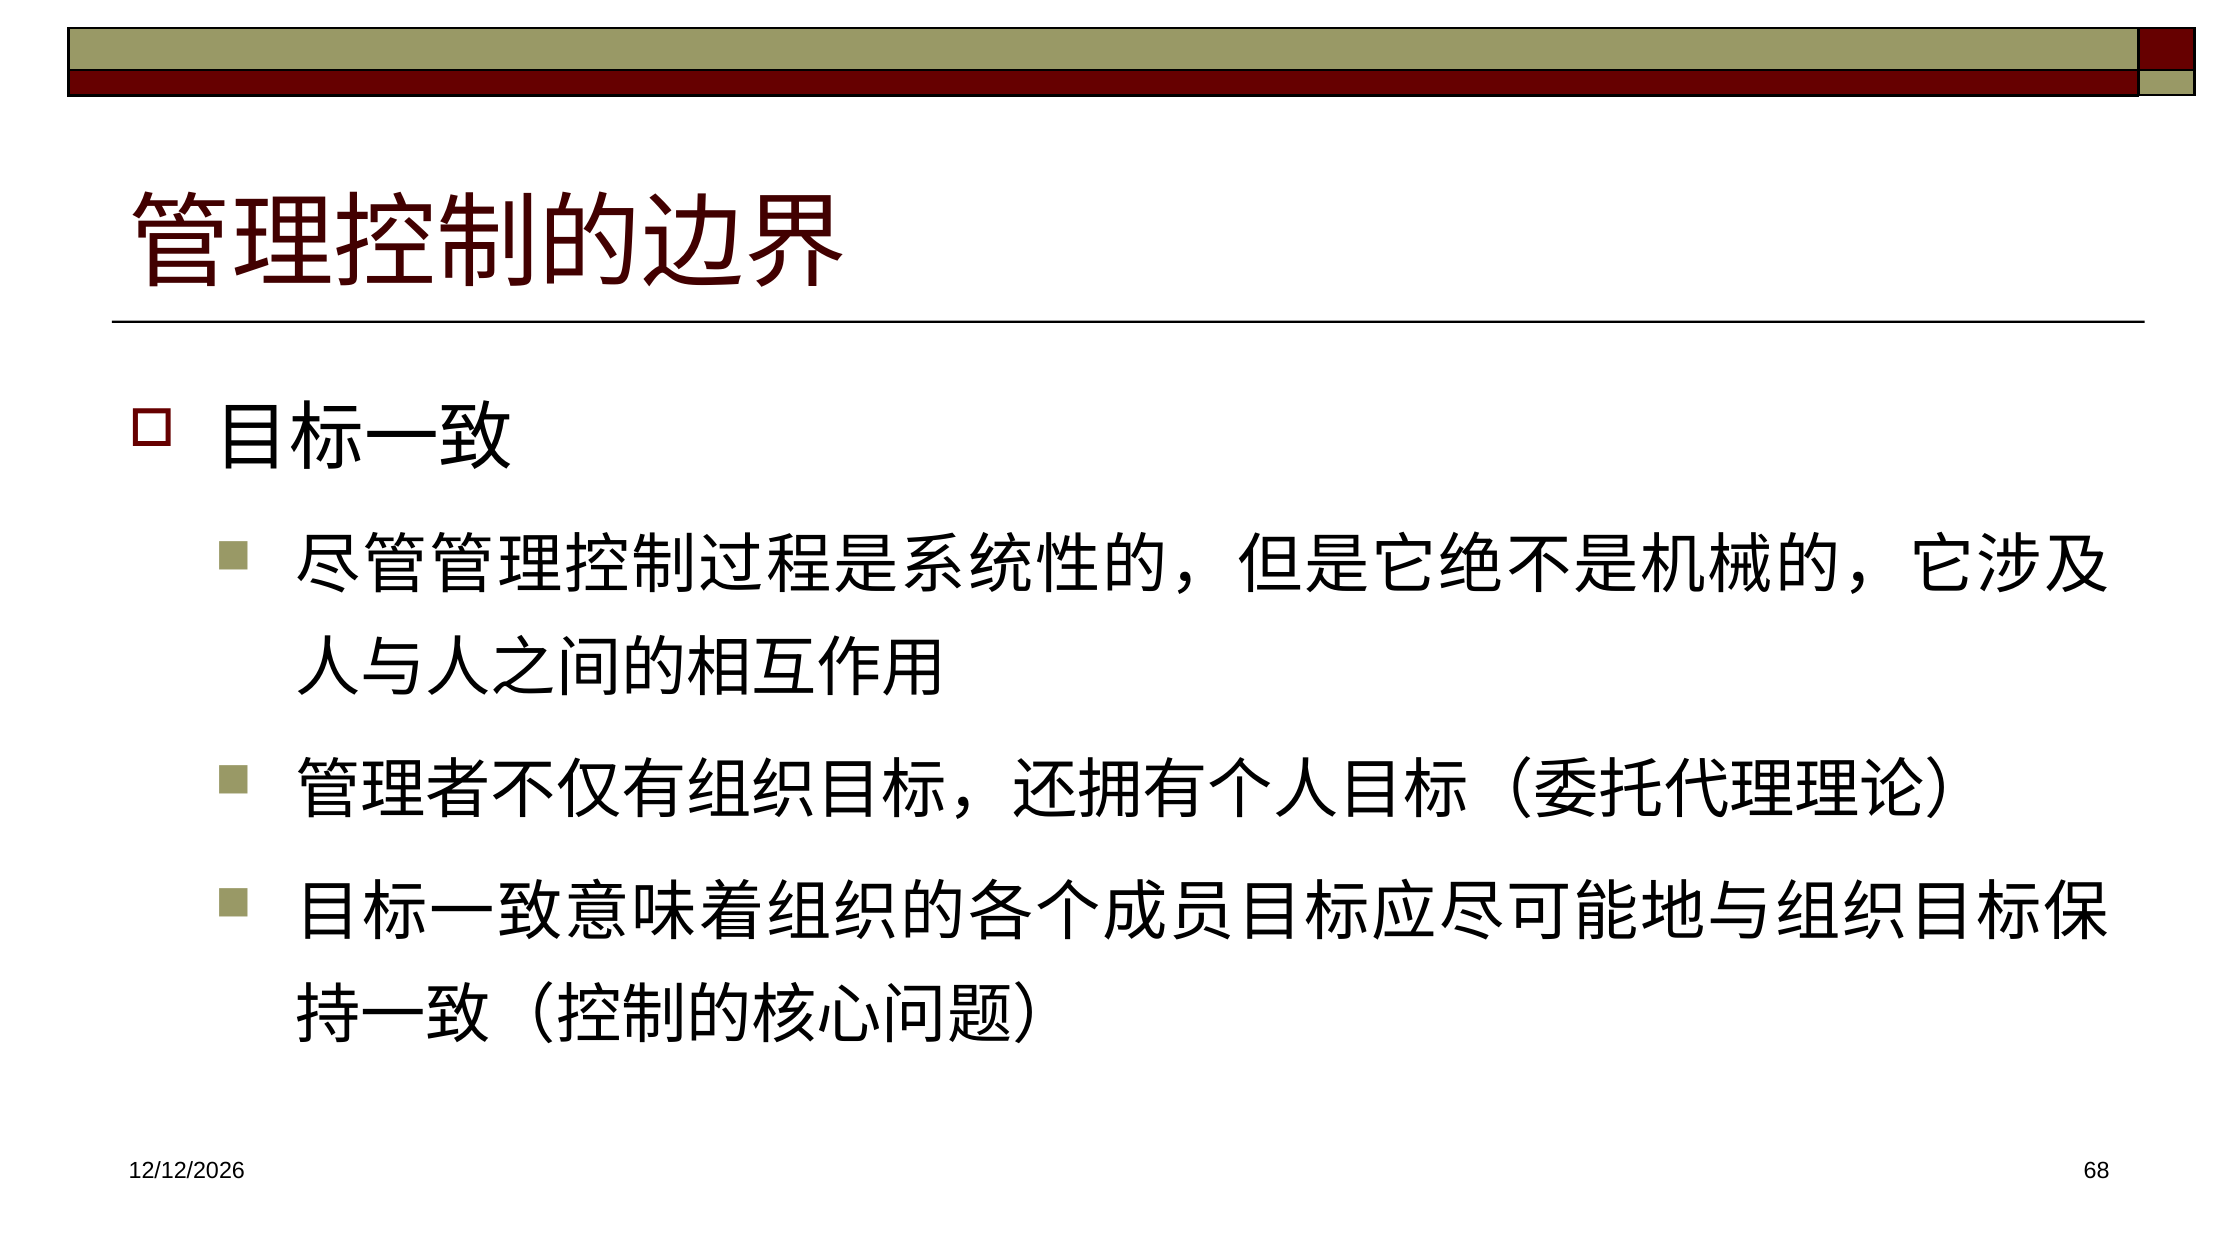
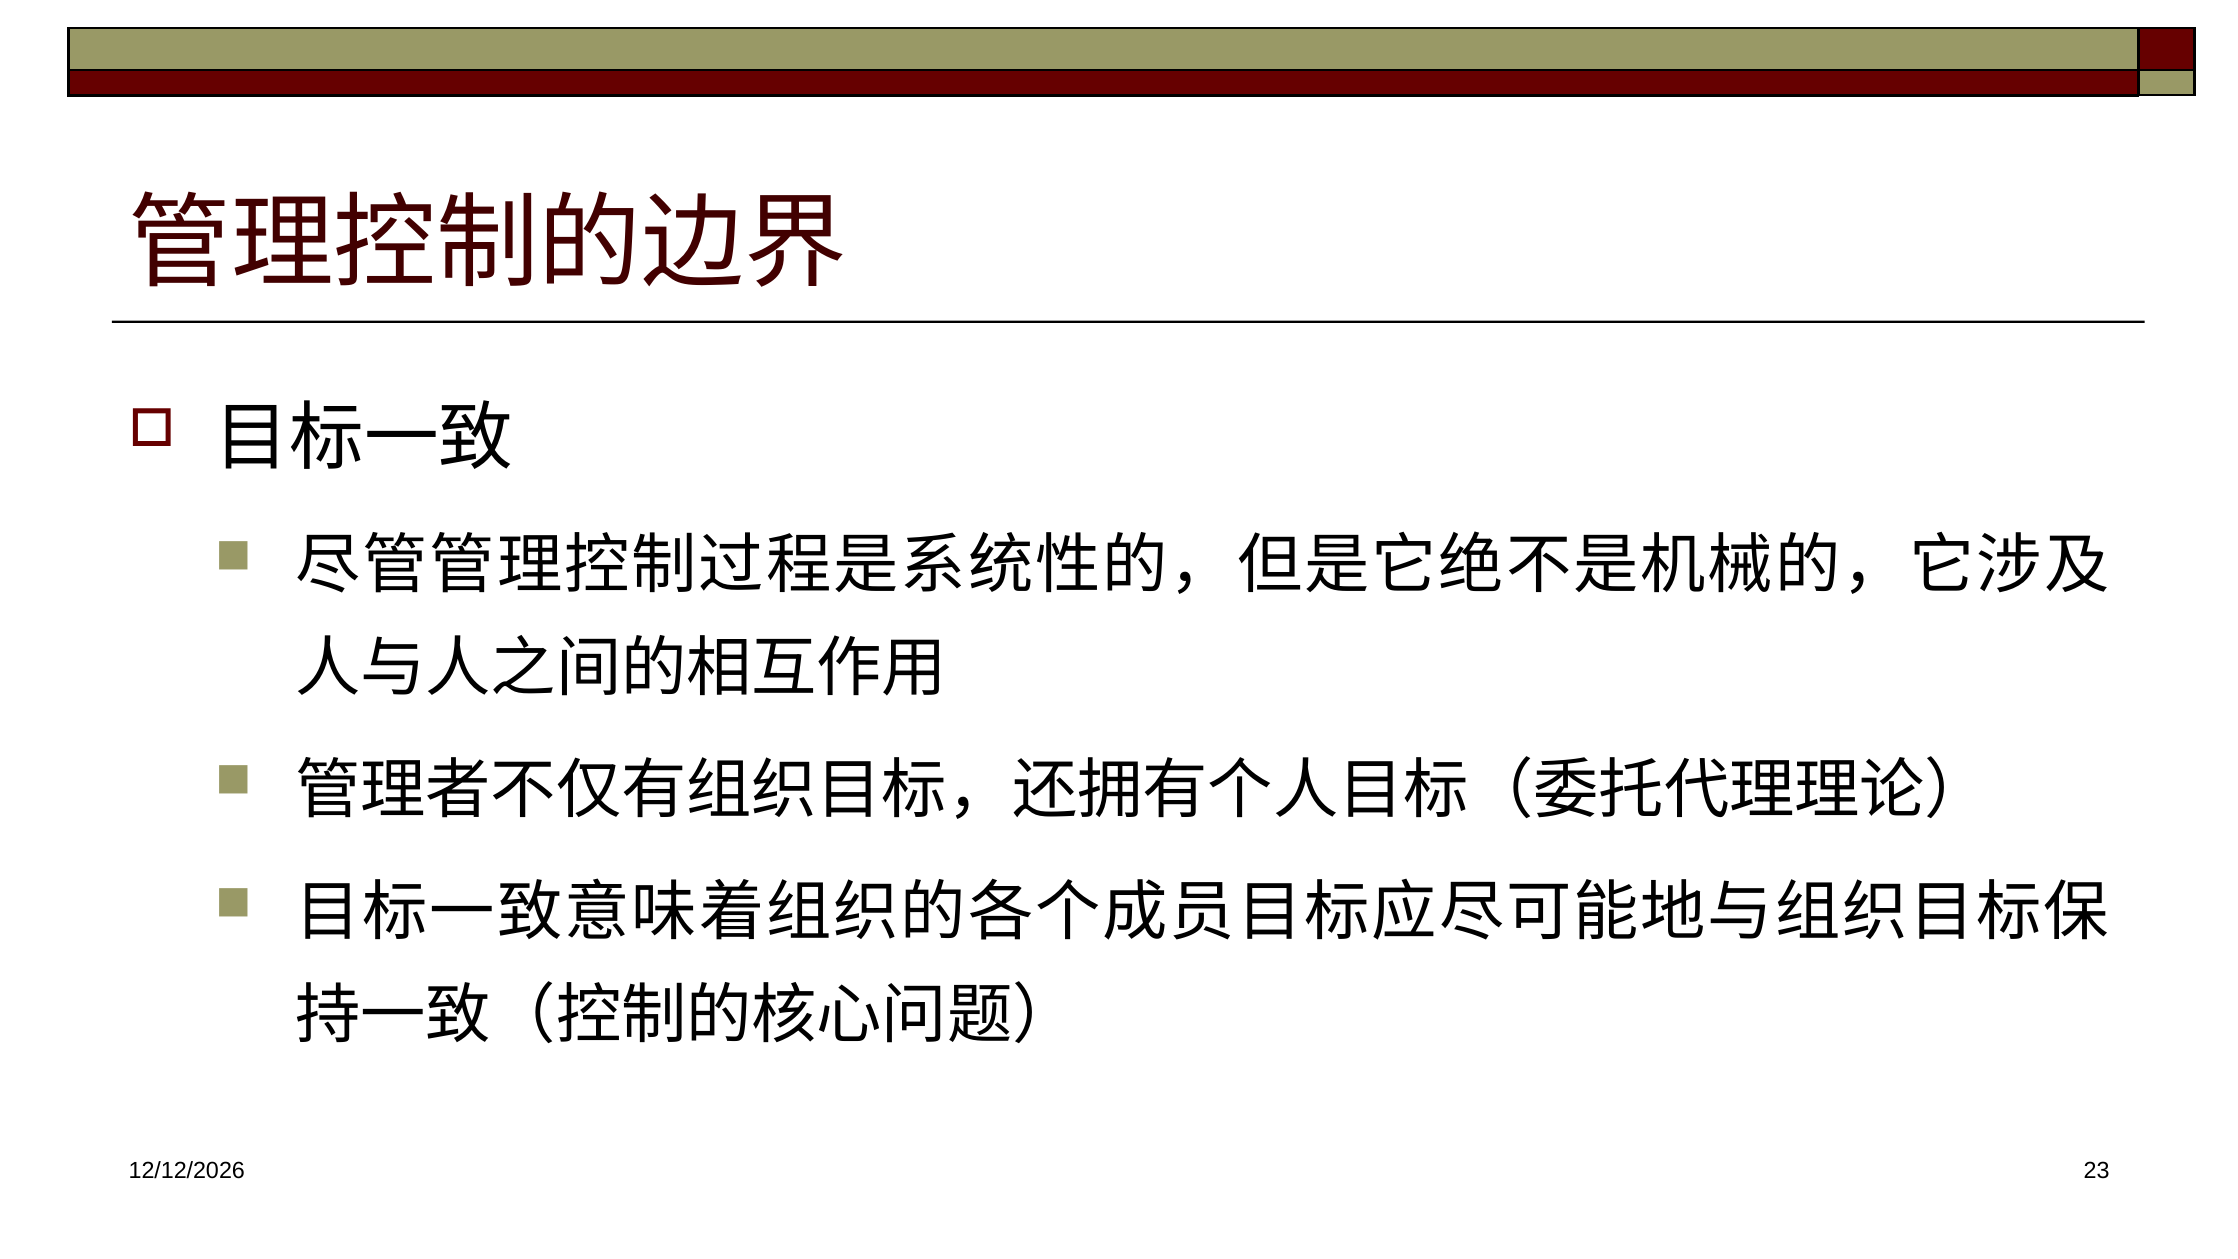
68: 68 -> 23 (2097, 1171)
